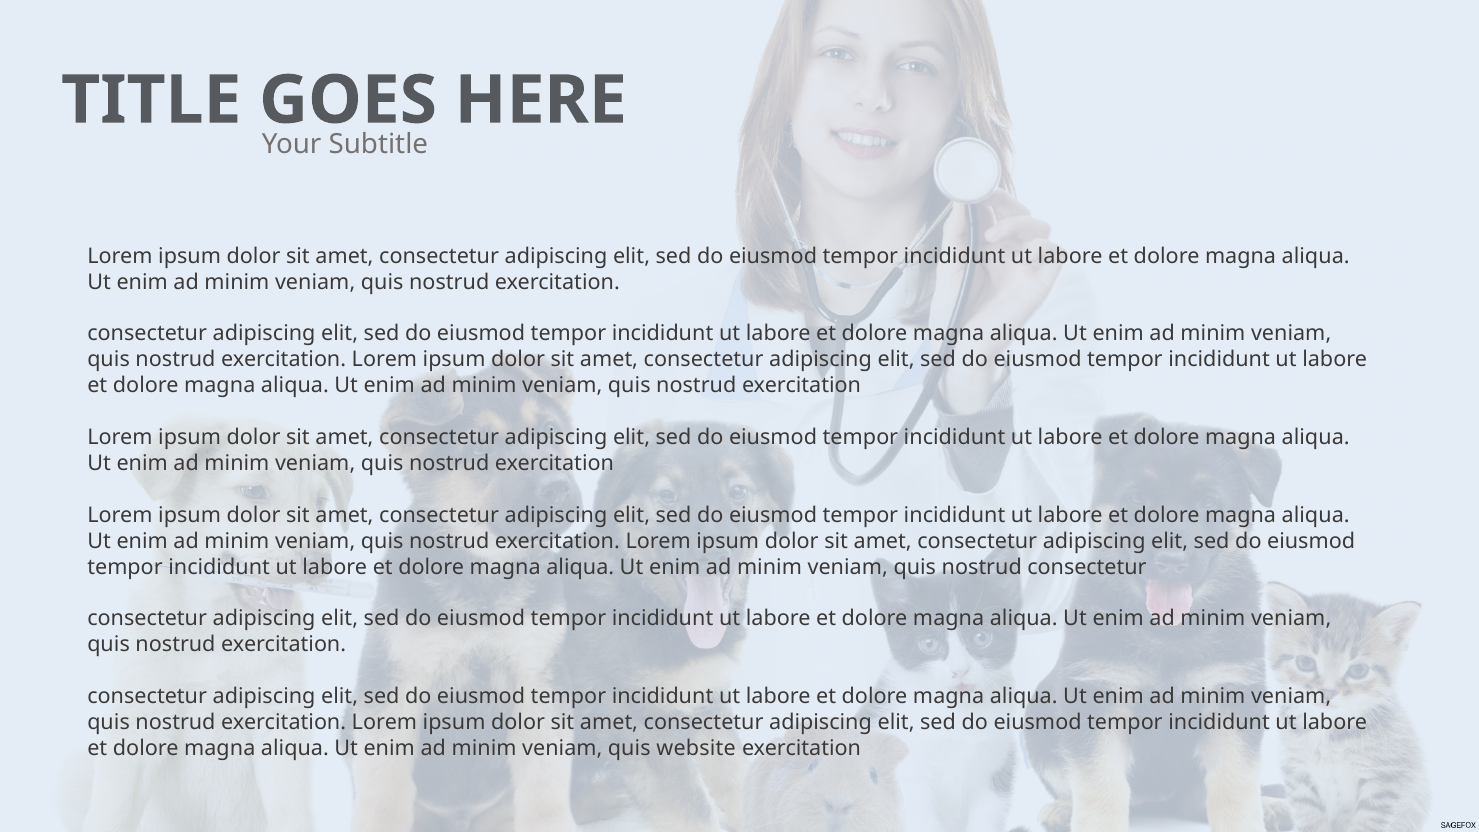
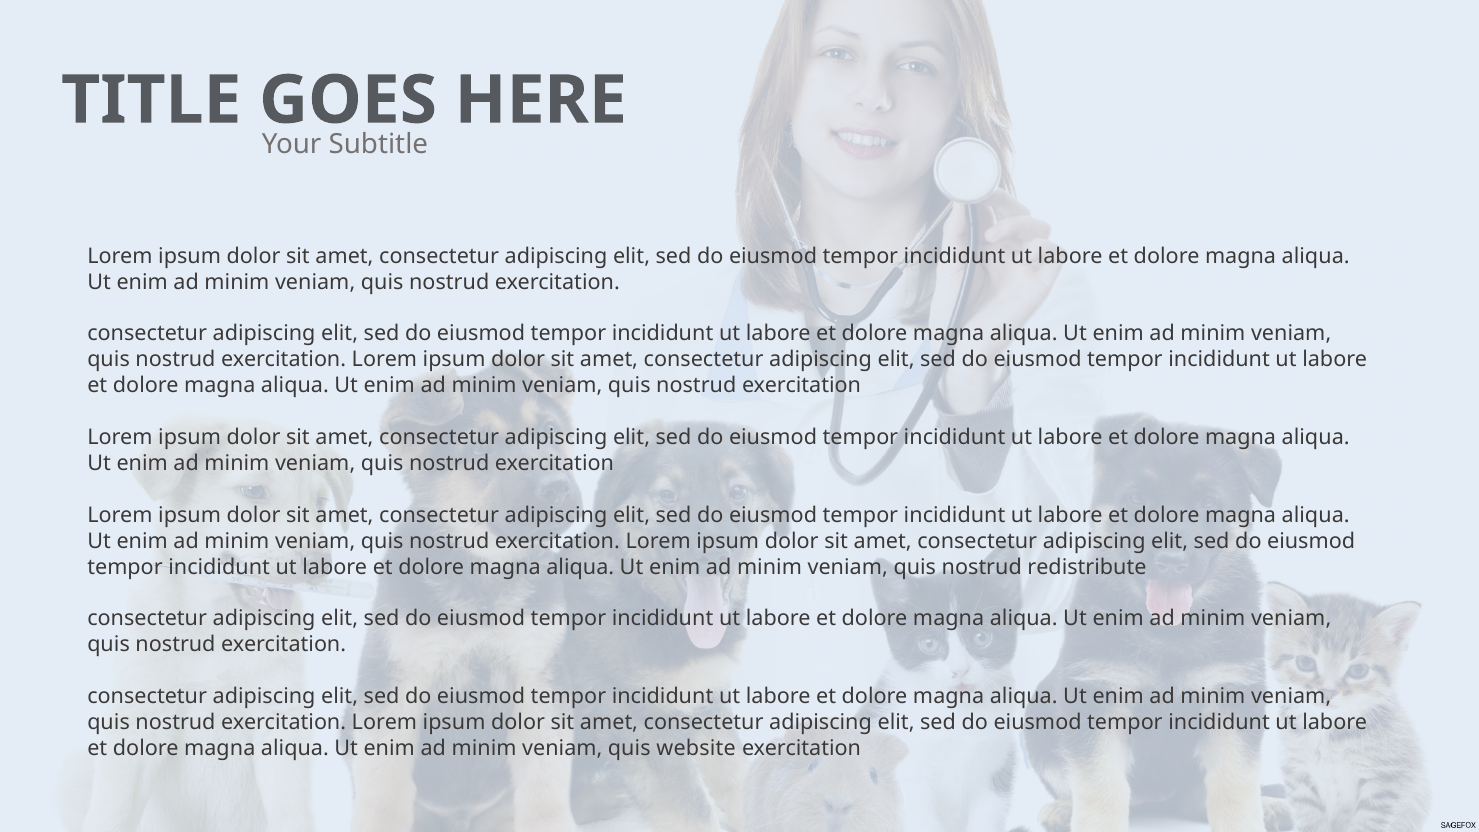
nostrud consectetur: consectetur -> redistribute (1087, 567)
